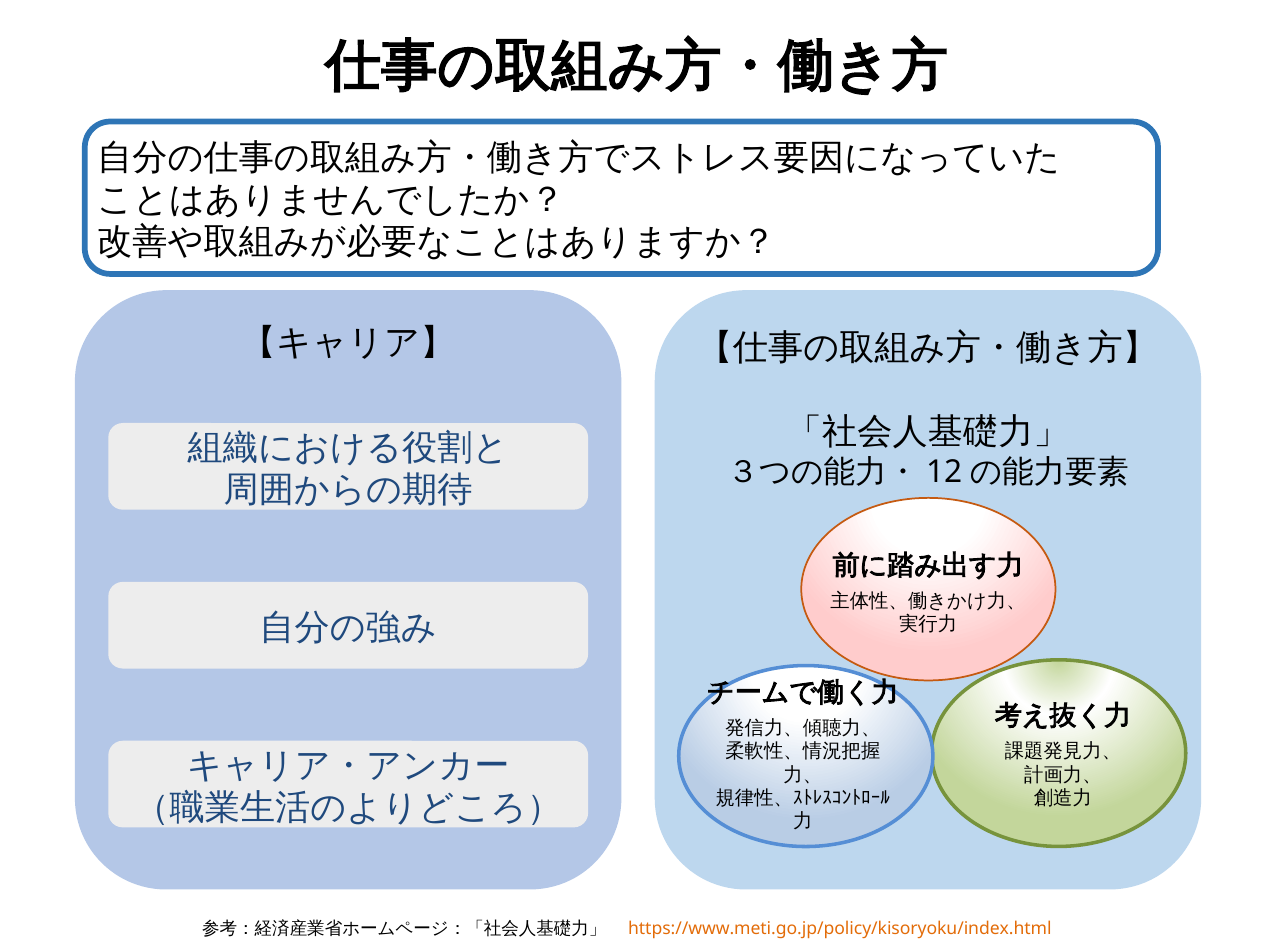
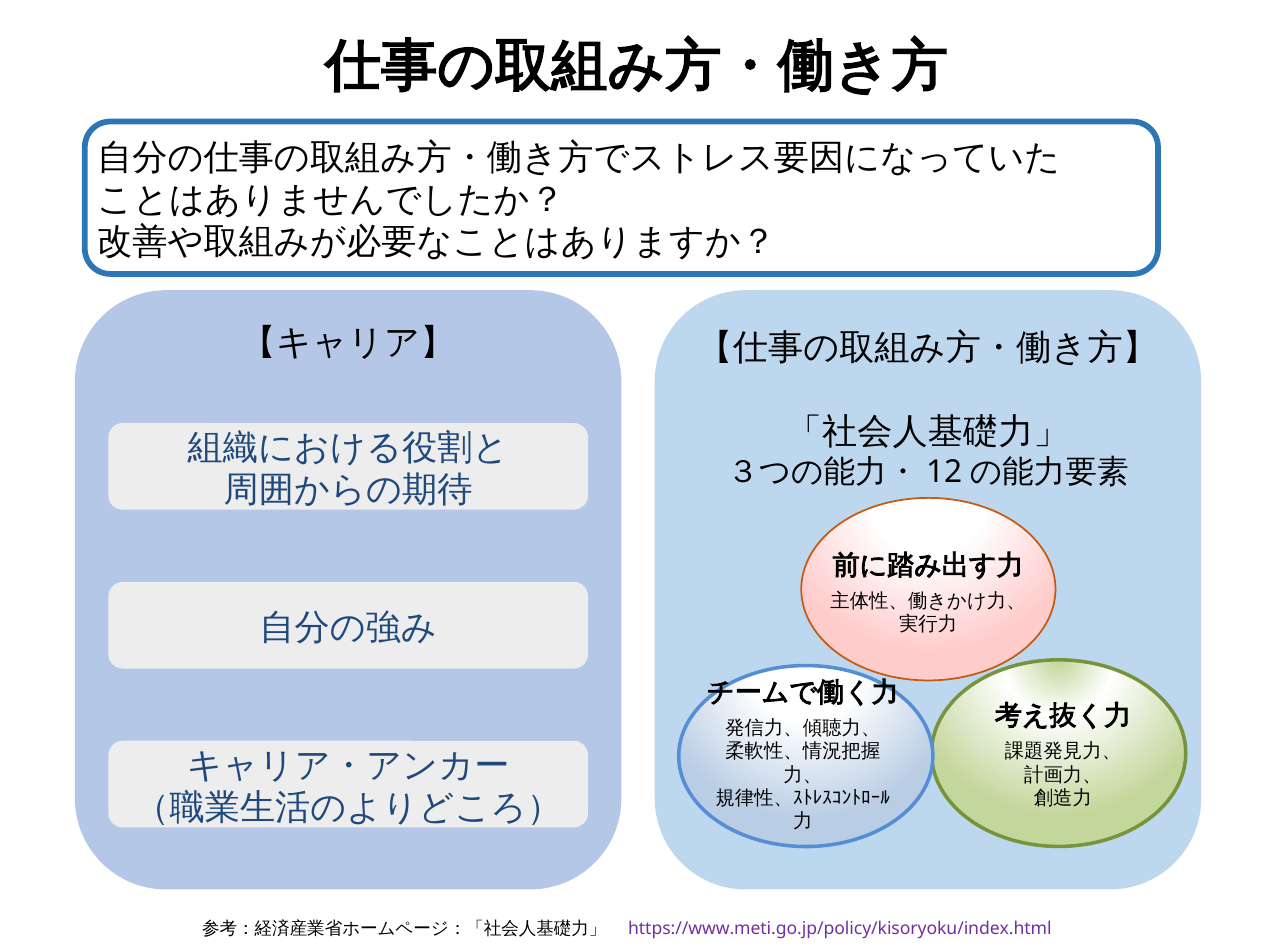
https://www.meti.go.jp/policy/kisoryoku/index.html colour: orange -> purple (840, 929)
